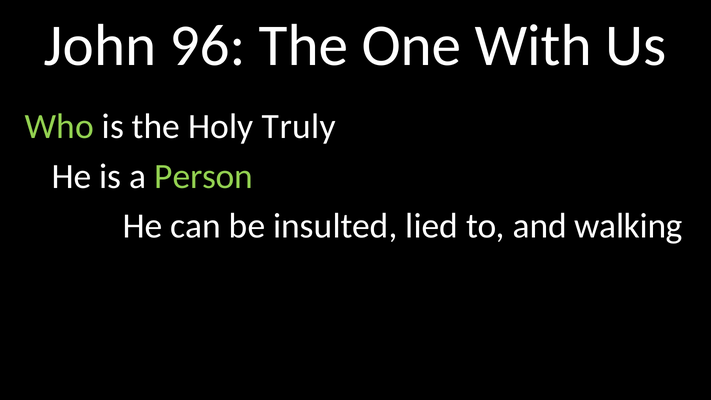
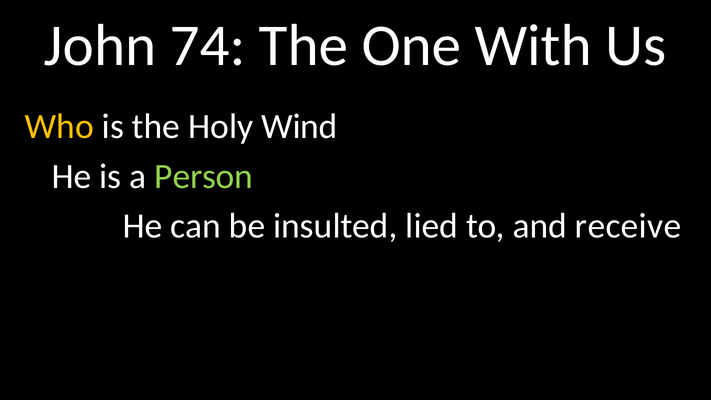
96: 96 -> 74 (207, 45)
Who colour: light green -> yellow (59, 127)
Truly: Truly -> Wind (299, 127)
walking: walking -> receive (628, 226)
